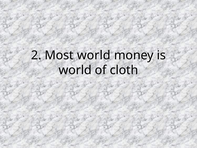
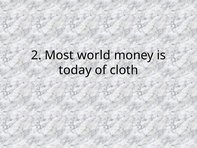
world: world -> today (75, 70)
